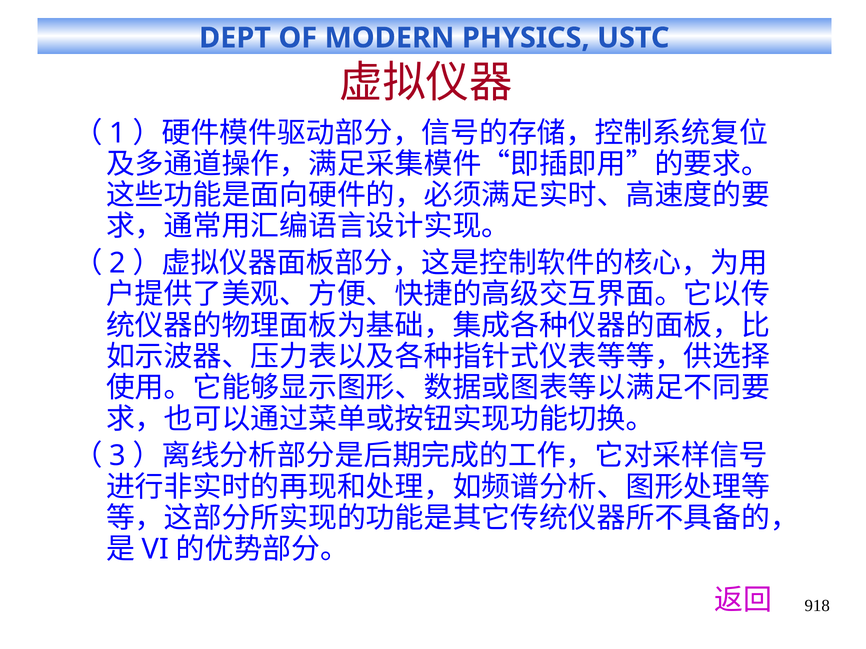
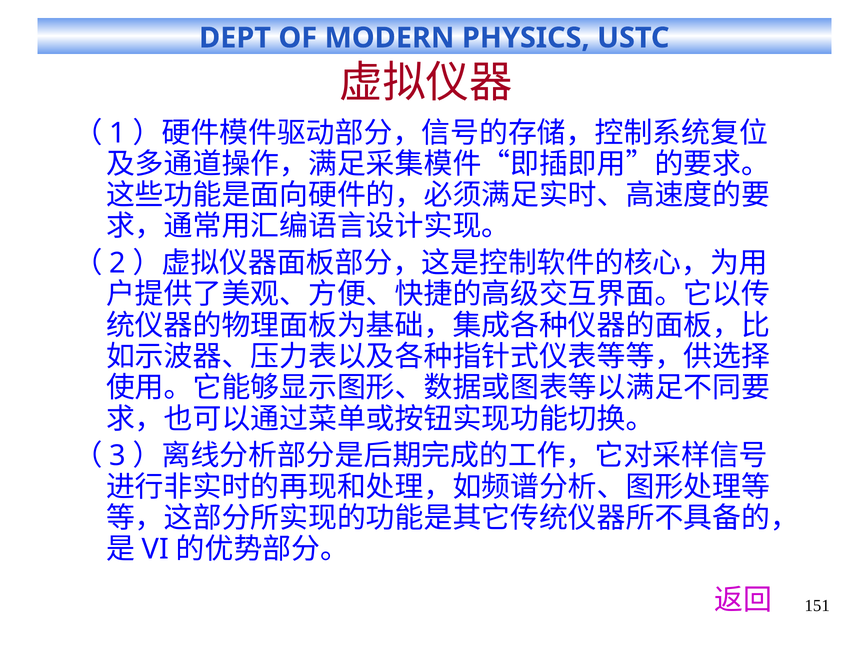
918: 918 -> 151 (817, 606)
